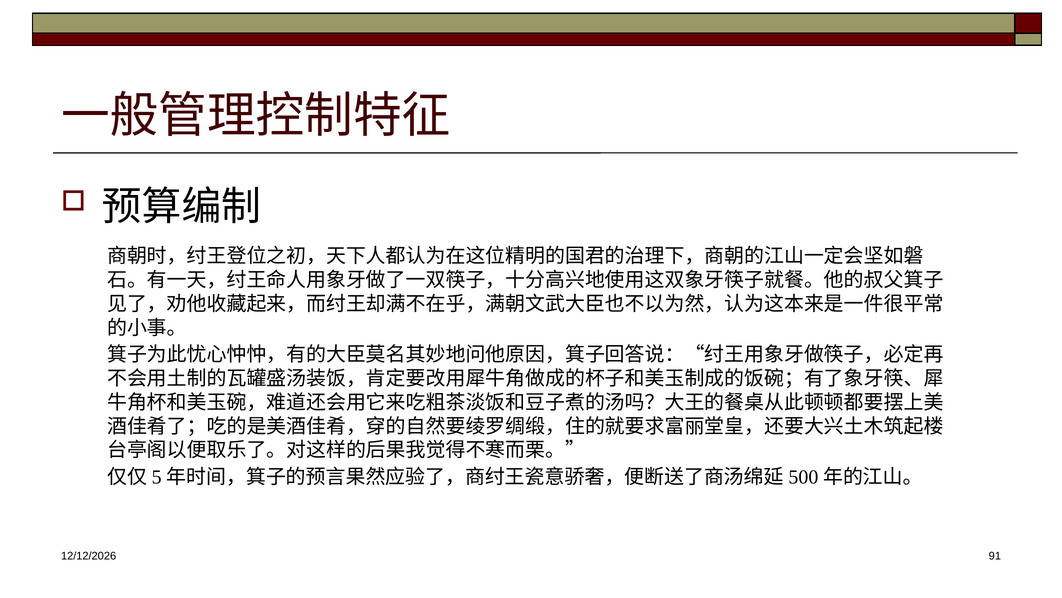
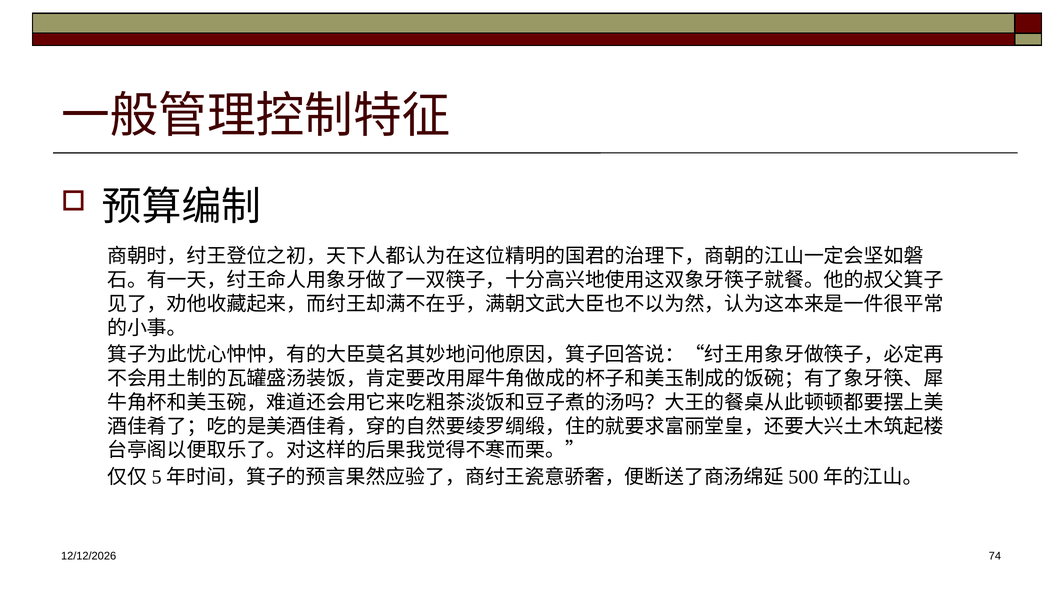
91: 91 -> 74 (995, 556)
